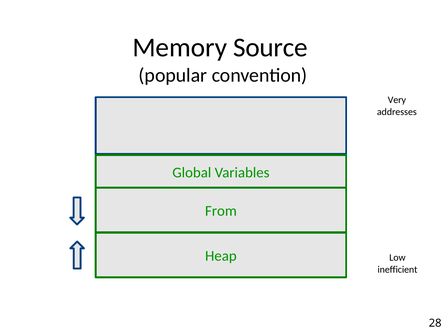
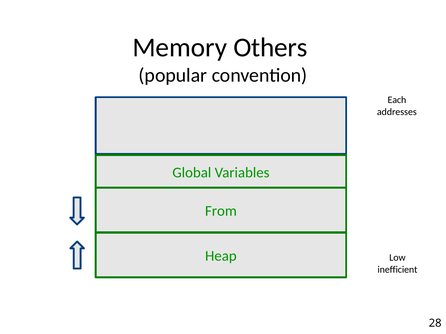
Source: Source -> Others (270, 48)
Very: Very -> Each (397, 100)
